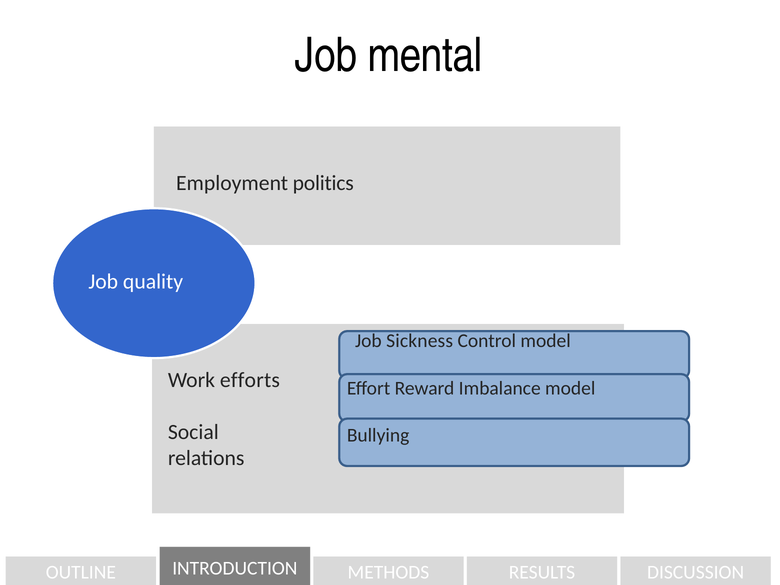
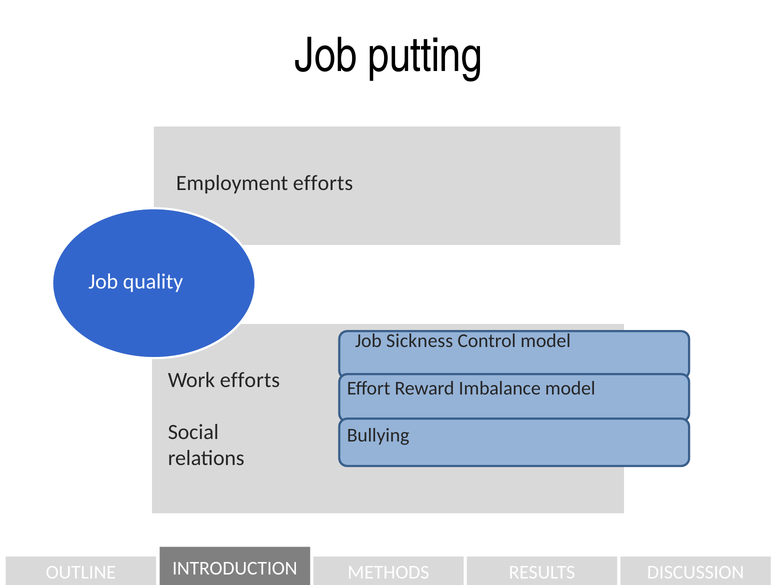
mental: mental -> putting (425, 56)
Employment politics: politics -> efforts (323, 183)
